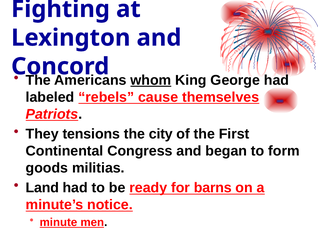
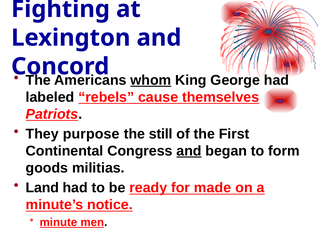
tensions: tensions -> purpose (91, 134)
city: city -> still (161, 134)
and underline: none -> present (189, 151)
barns: barns -> made (213, 187)
